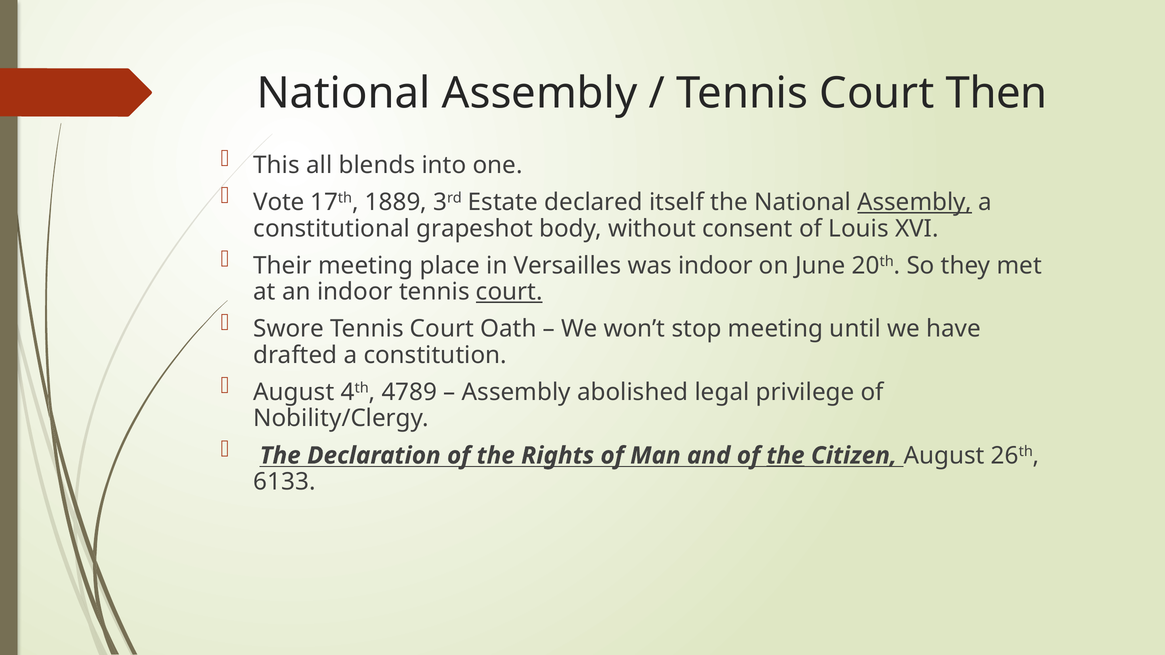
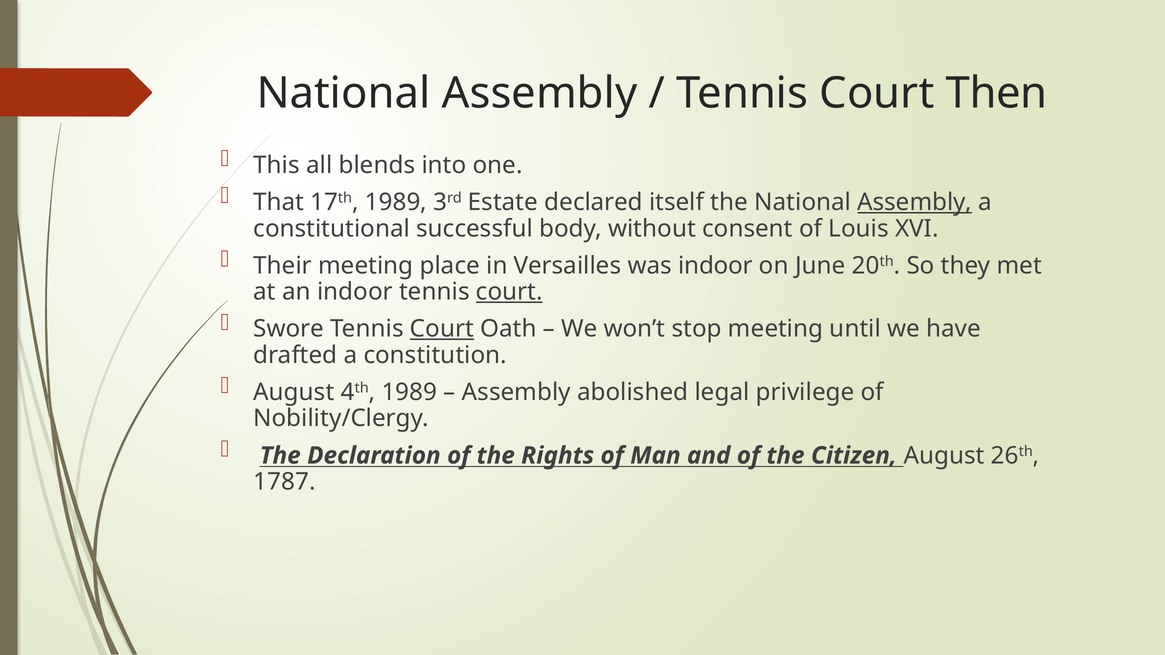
Vote: Vote -> That (279, 202)
17th 1889: 1889 -> 1989 (396, 202)
grapeshot: grapeshot -> successful (475, 229)
Court underline: none -> present (442, 329)
4th 4789: 4789 -> 1989 (409, 392)
the underline: present -> none (786, 456)
6133: 6133 -> 1787 (284, 482)
